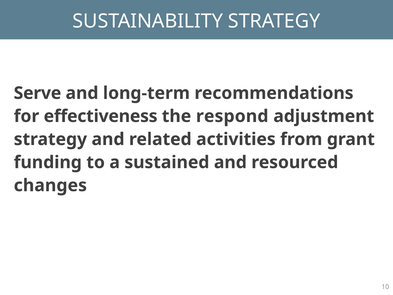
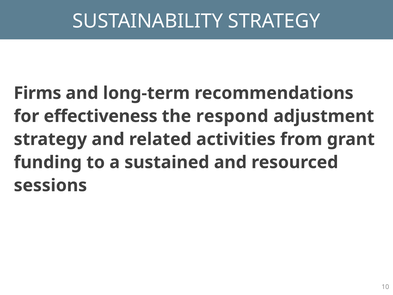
Serve: Serve -> Firms (37, 93)
changes: changes -> sessions (50, 185)
